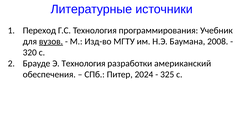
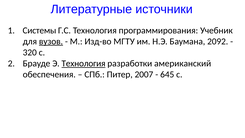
Переход: Переход -> Системы (39, 30)
2008: 2008 -> 2092 (218, 41)
Технология underline: none -> present (84, 63)
2024: 2024 -> 2007 (144, 74)
325: 325 -> 645 (167, 74)
